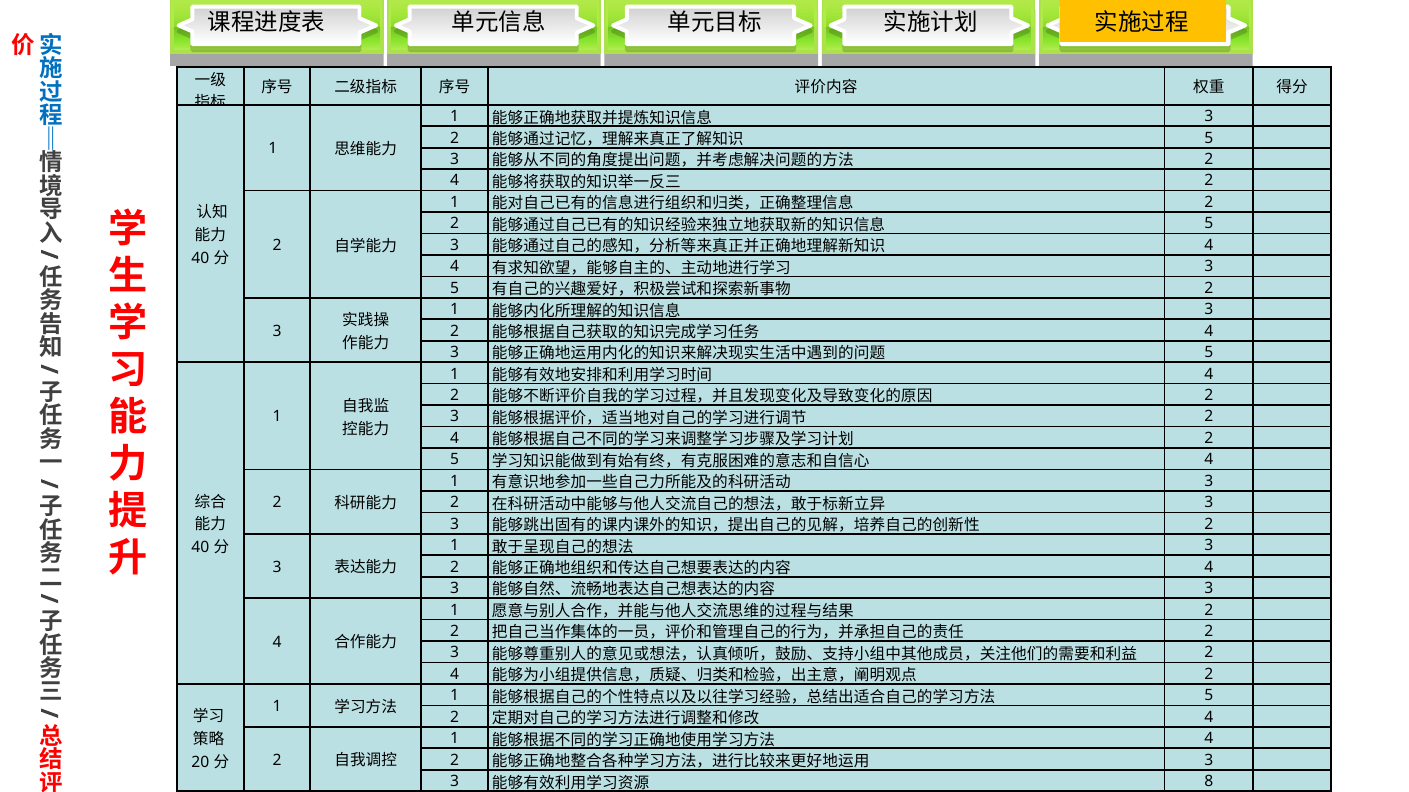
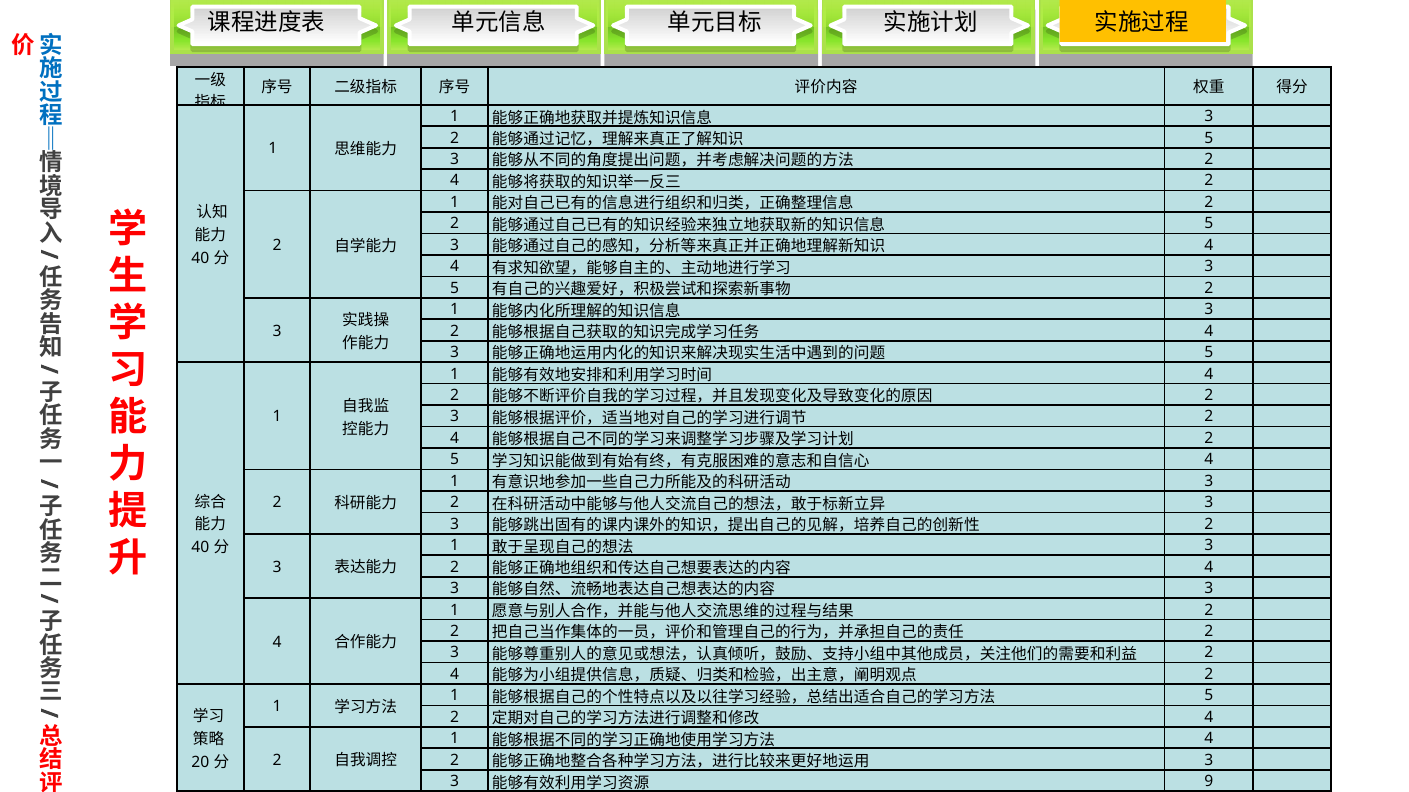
8: 8 -> 9 (1209, 782)
